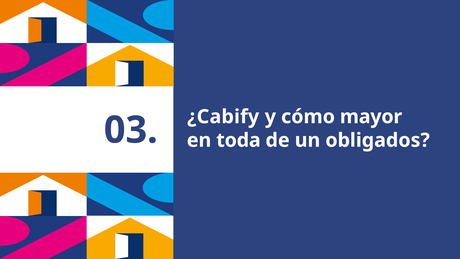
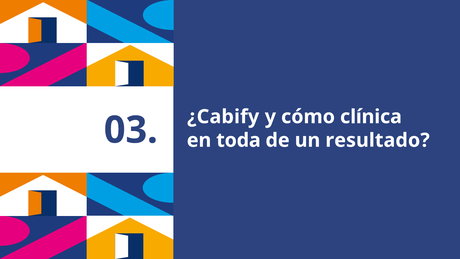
mayor: mayor -> clínica (371, 117)
obligados: obligados -> resultado (378, 140)
